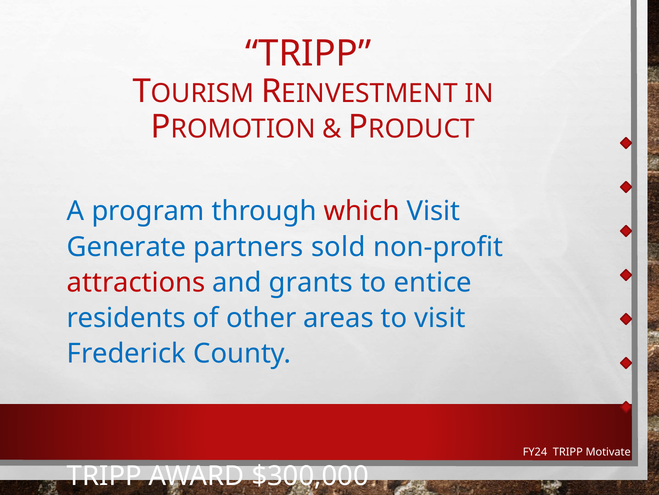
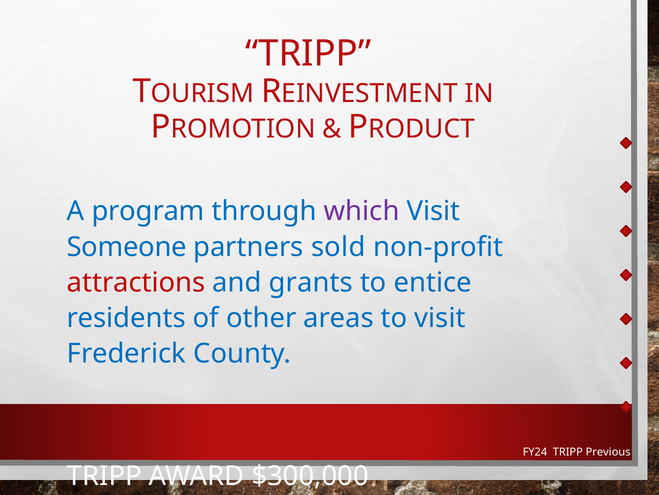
which colour: red -> purple (362, 211)
Generate: Generate -> Someone (127, 247)
Motivate: Motivate -> Previous (608, 451)
